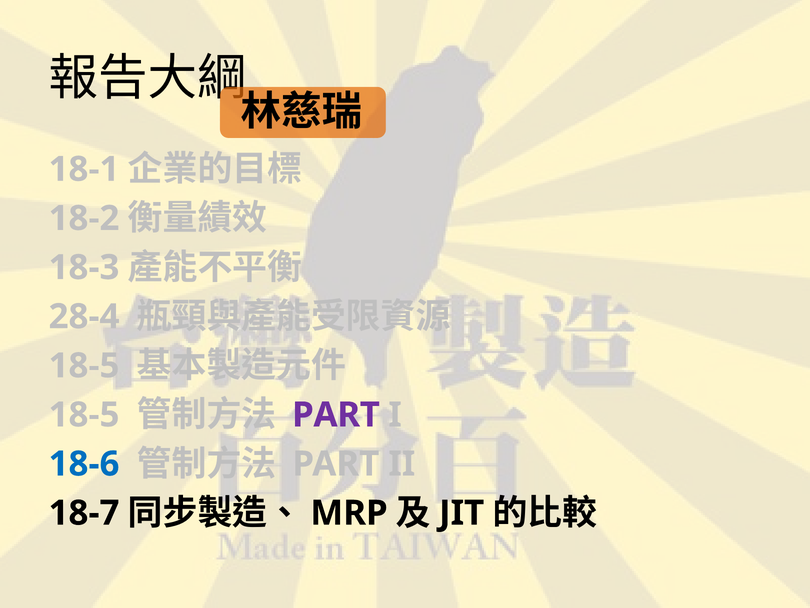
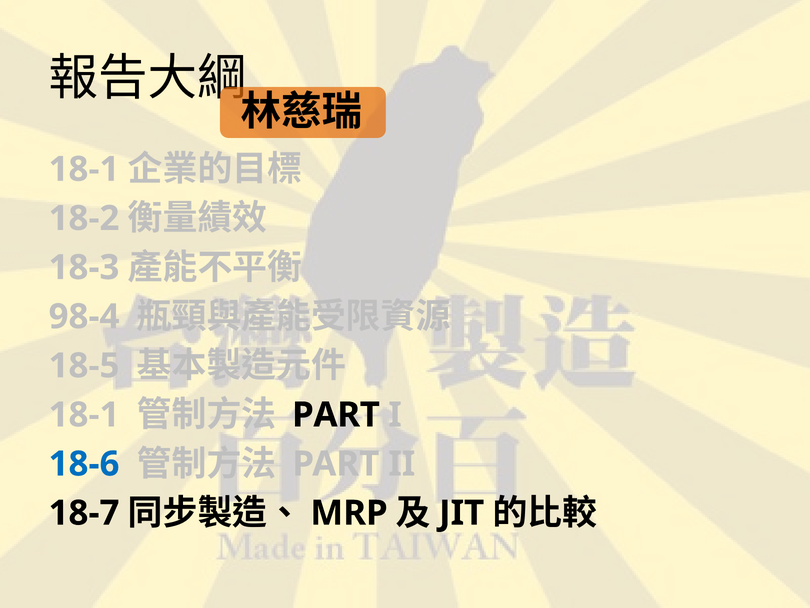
28-4: 28-4 -> 98-4 (84, 316)
18-5: 18-5 -> 18-1 (84, 415)
PART colour: purple -> black (336, 415)
